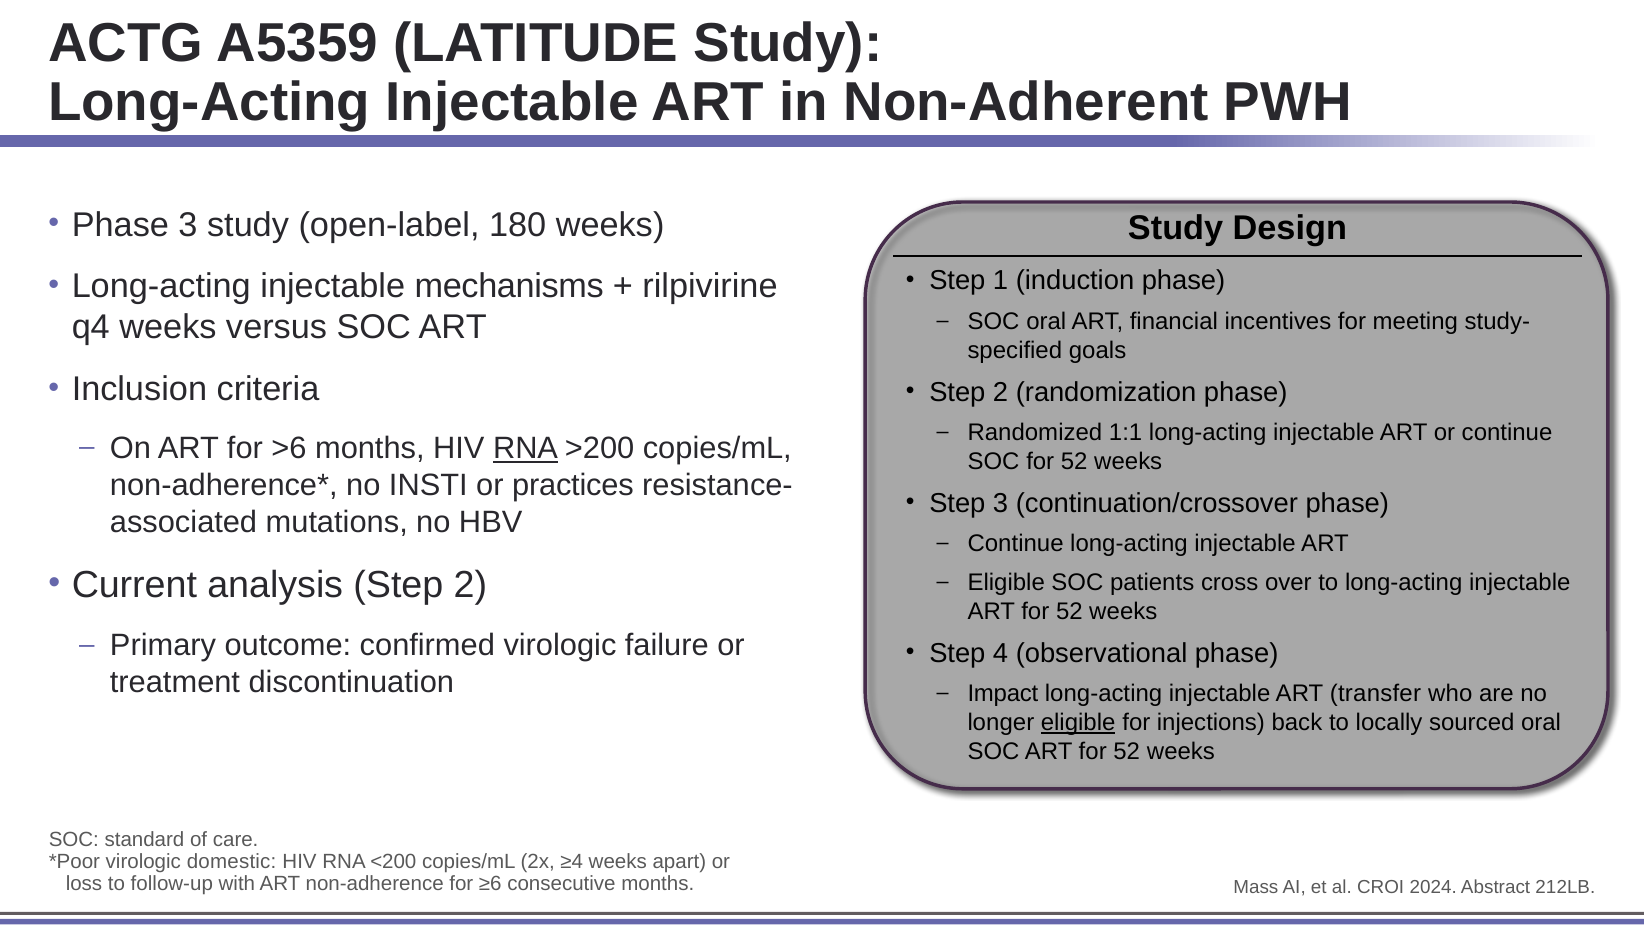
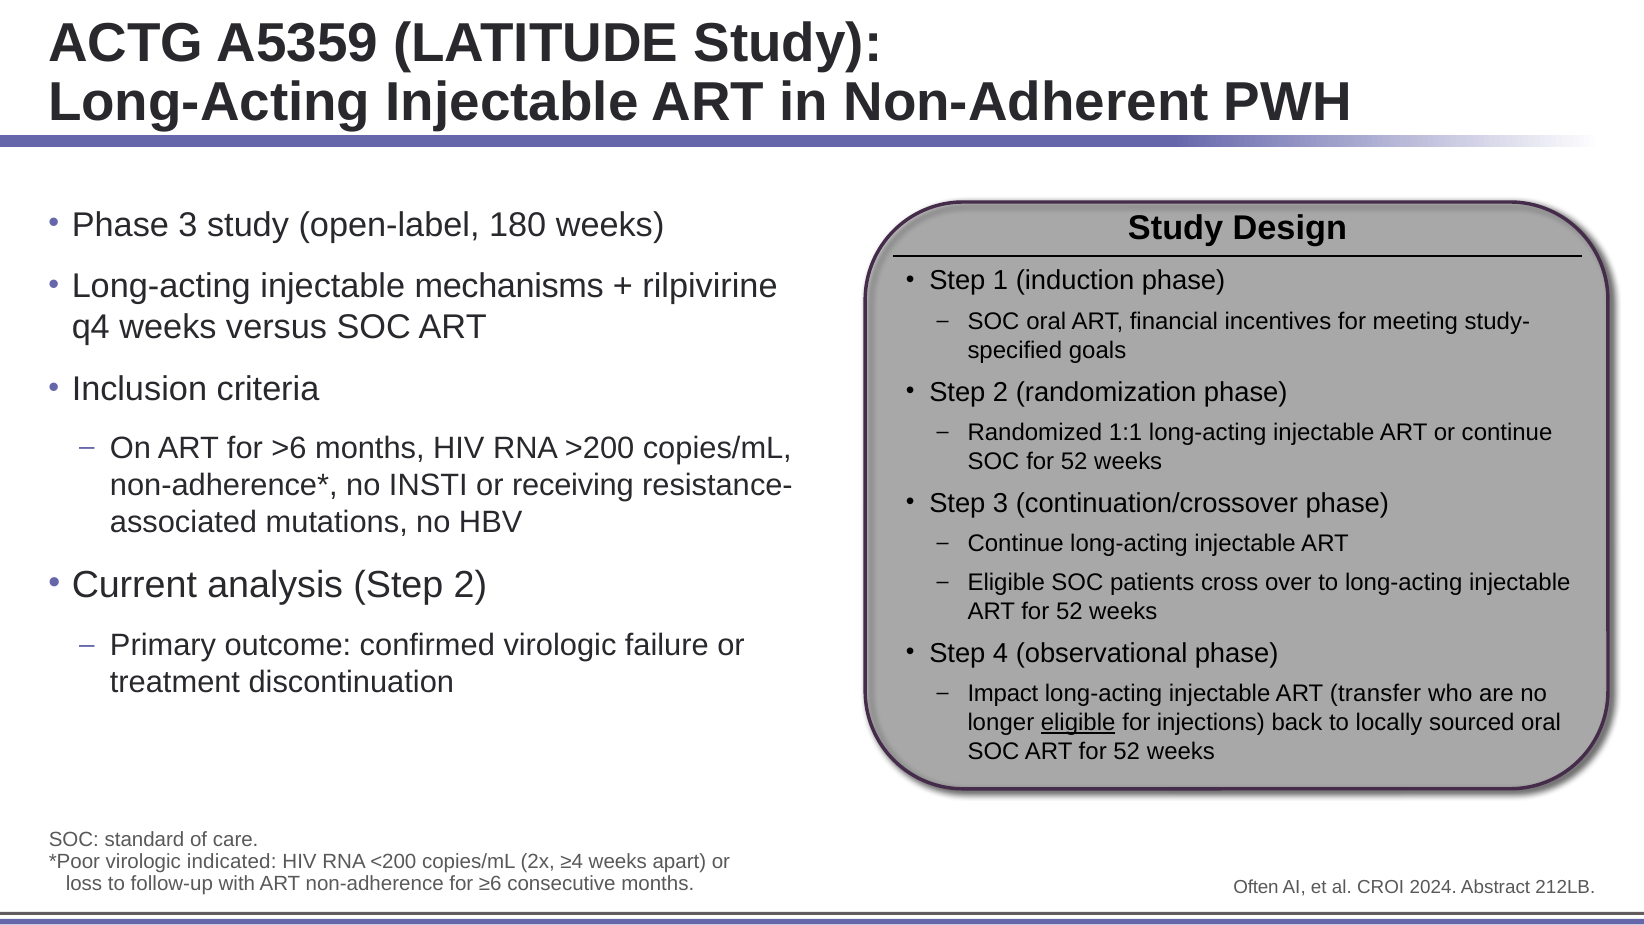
RNA underline: present -> none (526, 448)
practices: practices -> receiving (573, 485)
domestic: domestic -> indicated (232, 861)
Mass: Mass -> Often (1256, 887)
